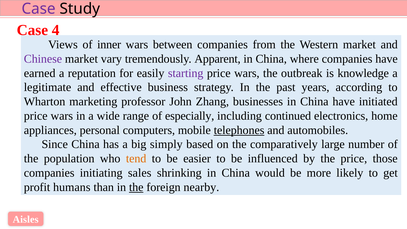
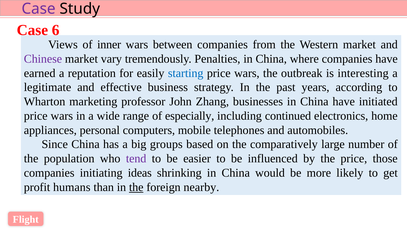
4: 4 -> 6 (56, 30)
Apparent: Apparent -> Penalties (217, 59)
starting colour: purple -> blue (186, 73)
knowledge: knowledge -> interesting (363, 73)
telephones underline: present -> none (239, 130)
simply: simply -> groups (166, 144)
tend colour: orange -> purple (136, 159)
sales: sales -> ideas (140, 173)
Aisles: Aisles -> Flight (26, 219)
